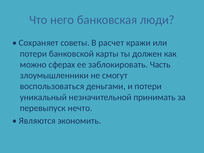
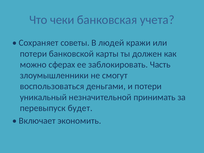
него: него -> чеки (62, 20)
люди: люди -> учета (157, 20)
расчет: расчет -> людей (111, 43)
нечто: нечто -> будет (80, 108)
Являются: Являются -> Включает (37, 121)
